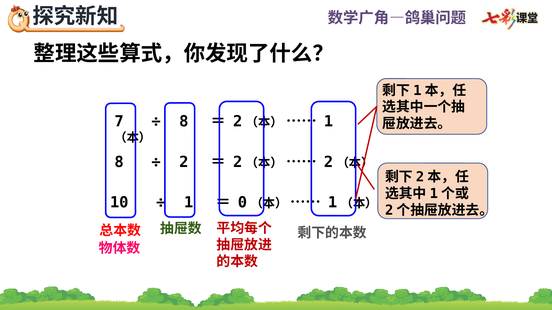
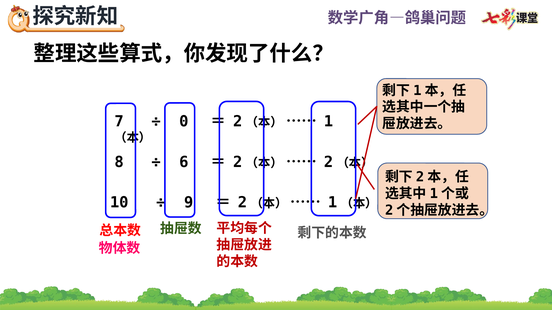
8: 8 -> 0 (184, 122)
2: 2 -> 6 (184, 162)
1: 1 -> 9 (189, 203)
0: 0 -> 2 (242, 203)
